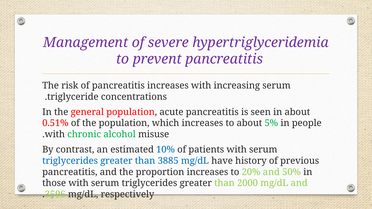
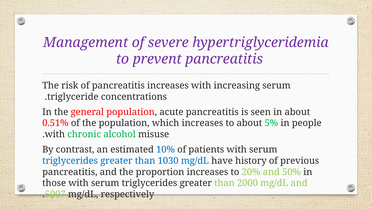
3885: 3885 -> 1030 (168, 161)
3596: 3596 -> 5007 (55, 194)
